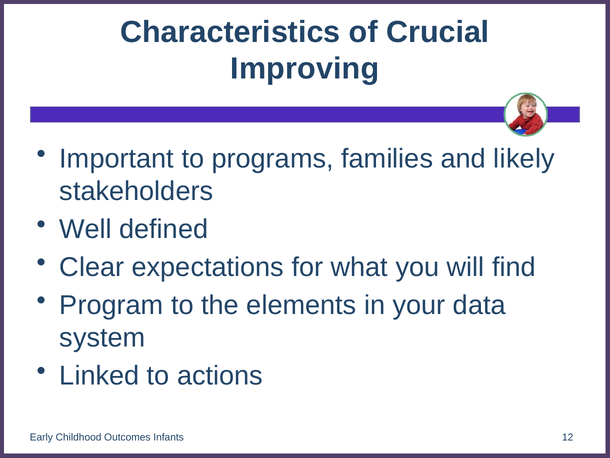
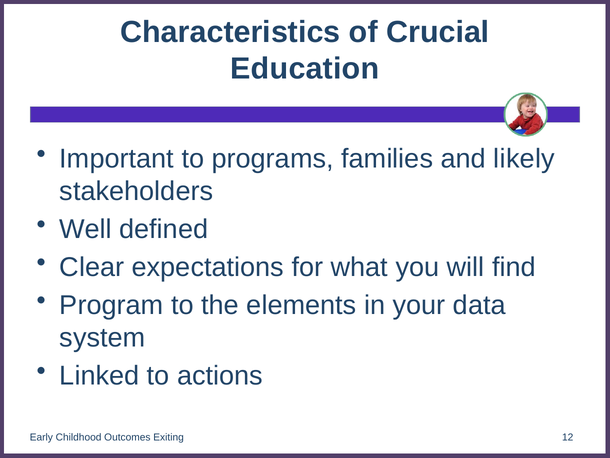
Improving: Improving -> Education (305, 69)
Infants: Infants -> Exiting (169, 437)
